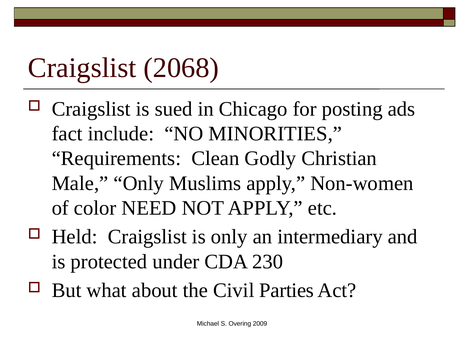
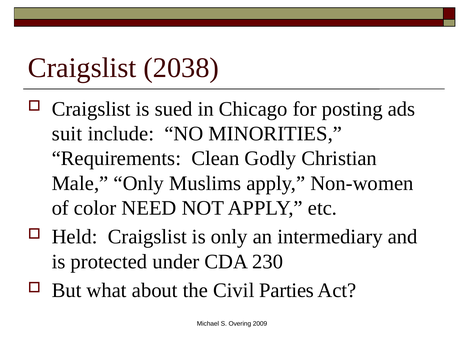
2068: 2068 -> 2038 (181, 68)
fact: fact -> suit (67, 134)
